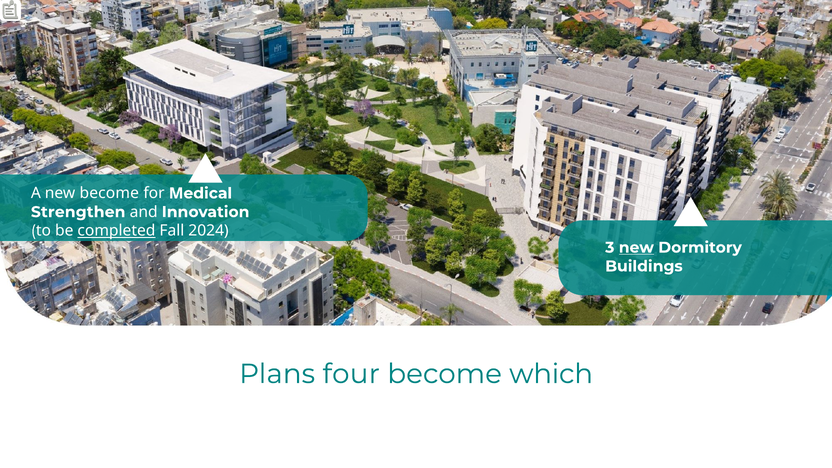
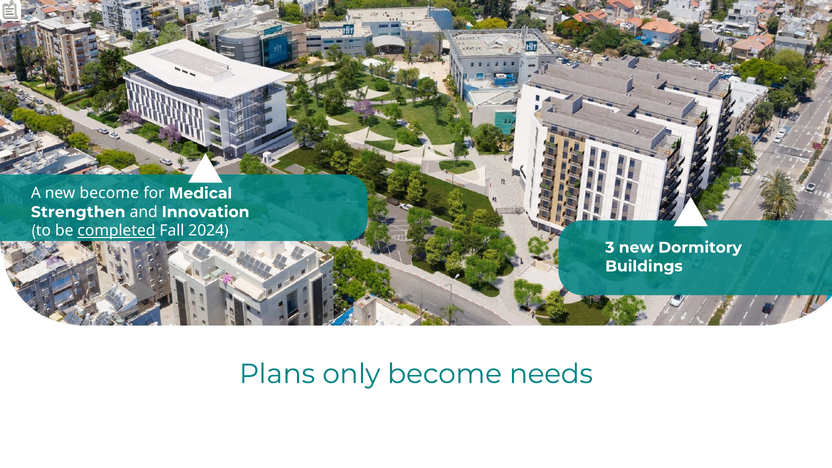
new underline: present -> none (636, 248)
four: four -> only (351, 374)
which: which -> needs (551, 374)
